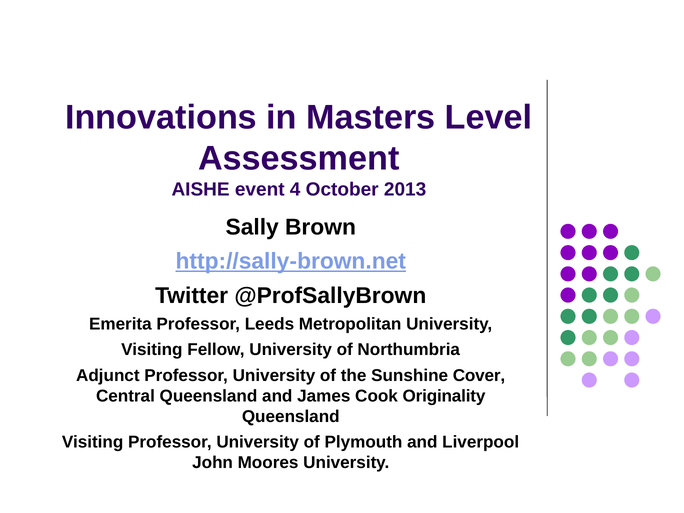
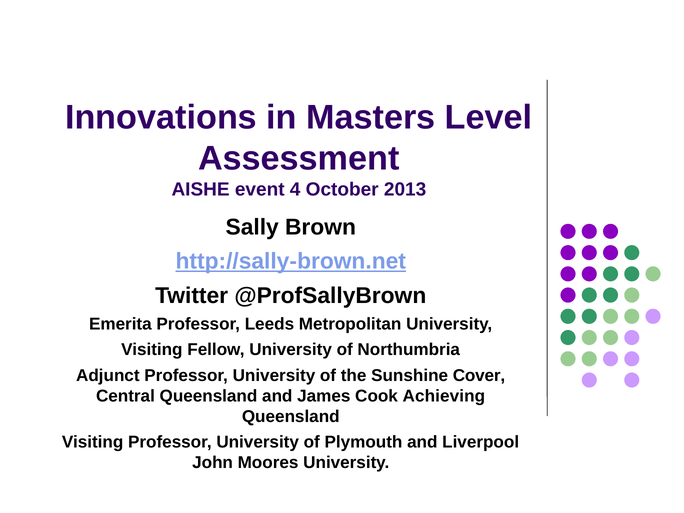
Originality: Originality -> Achieving (444, 396)
